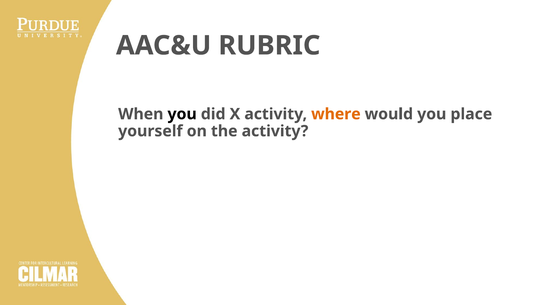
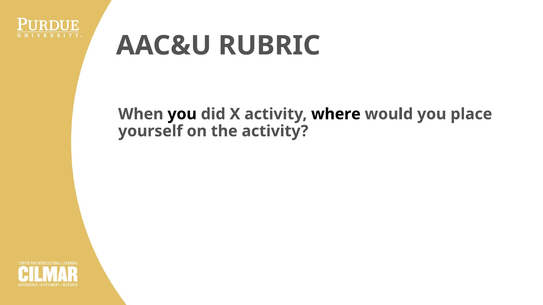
where colour: orange -> black (336, 114)
